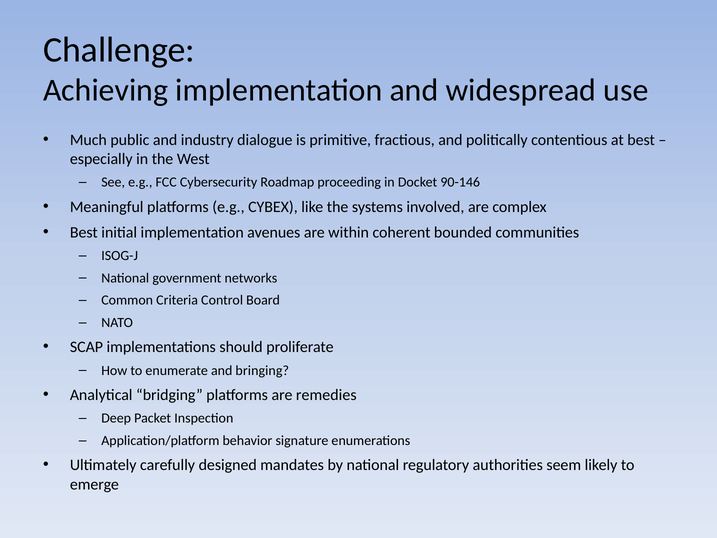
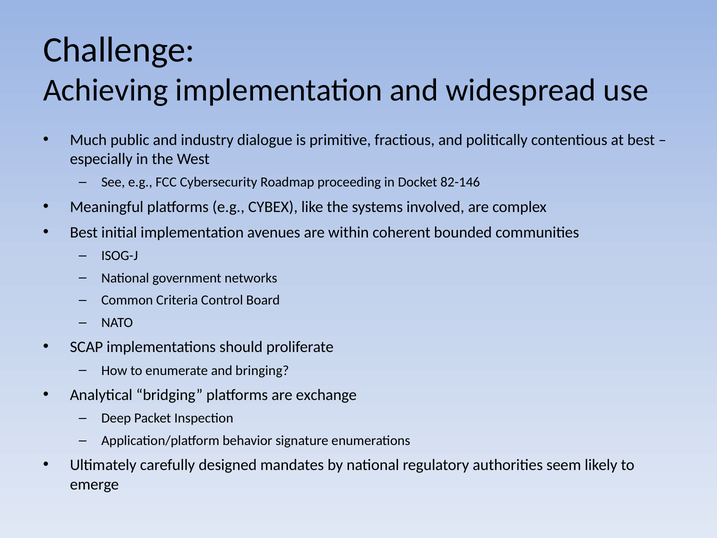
90-146: 90-146 -> 82-146 (460, 182)
remedies: remedies -> exchange (326, 395)
